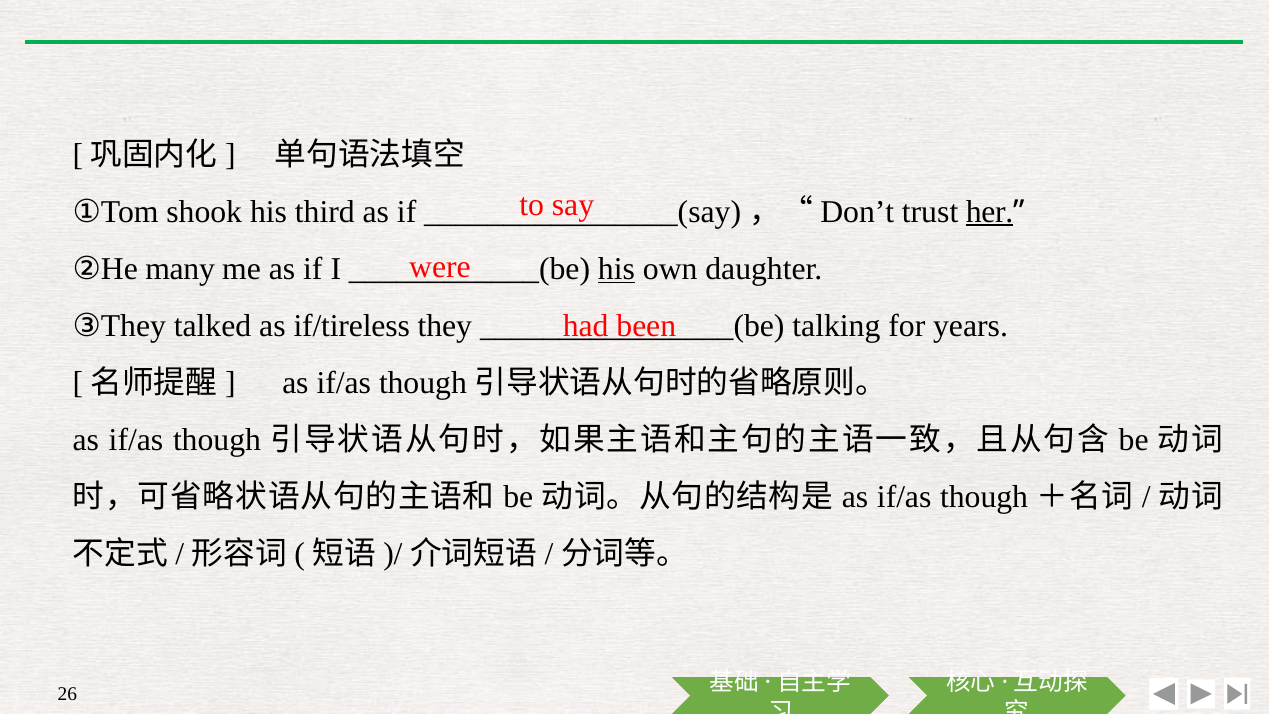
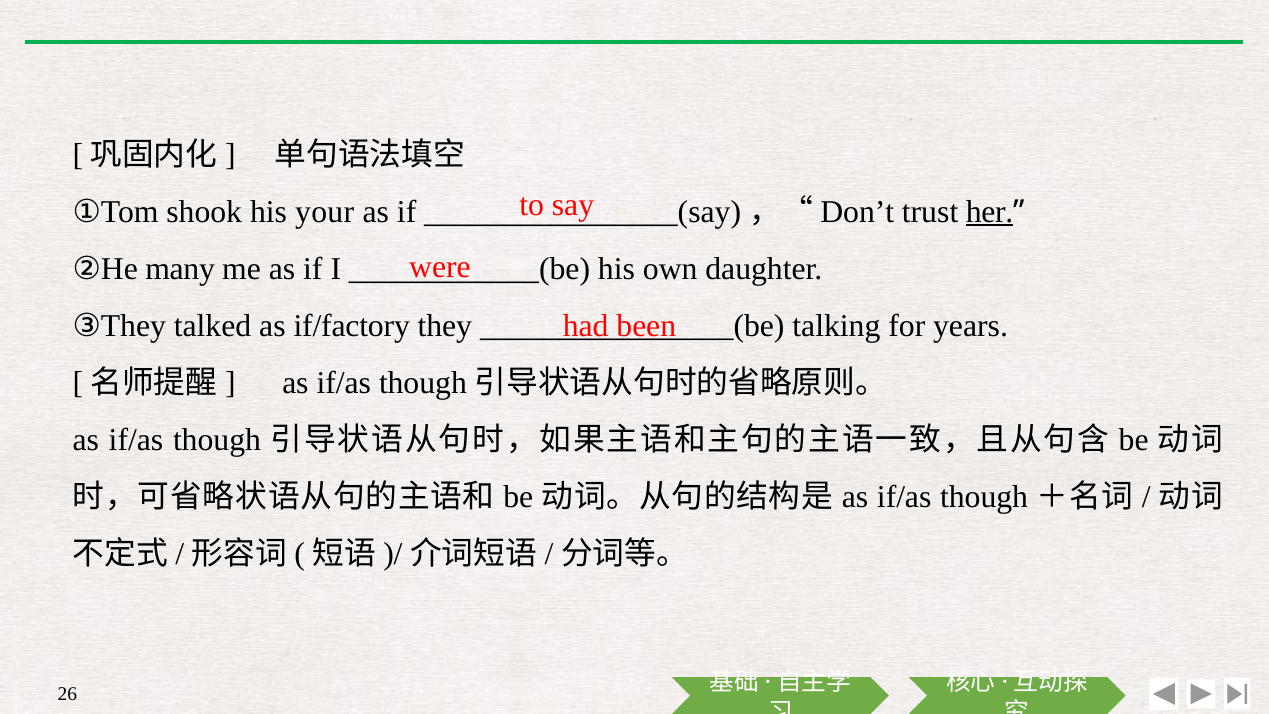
third: third -> your (325, 212)
his underline: present -> none (616, 269)
if/tireless: if/tireless -> if/factory (352, 326)
